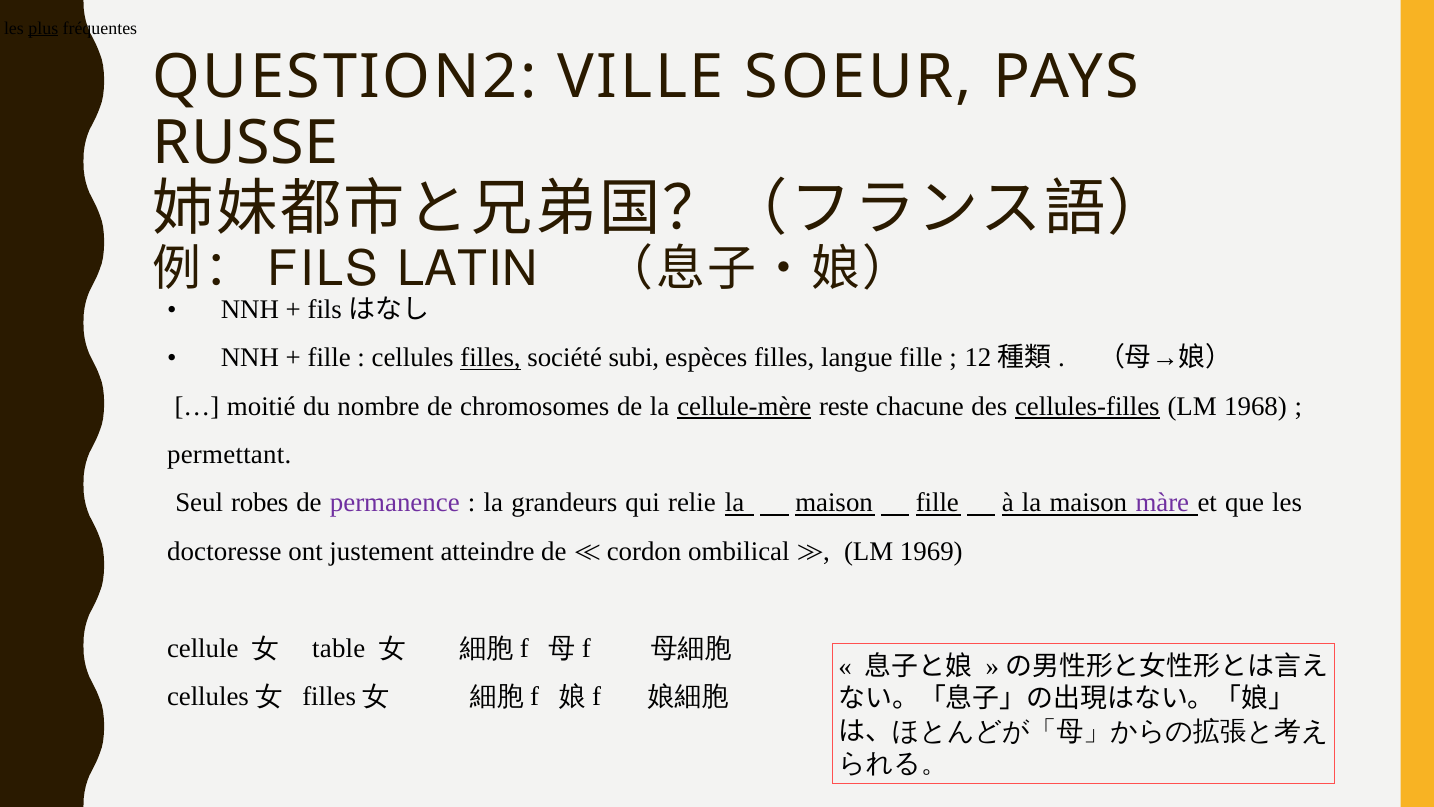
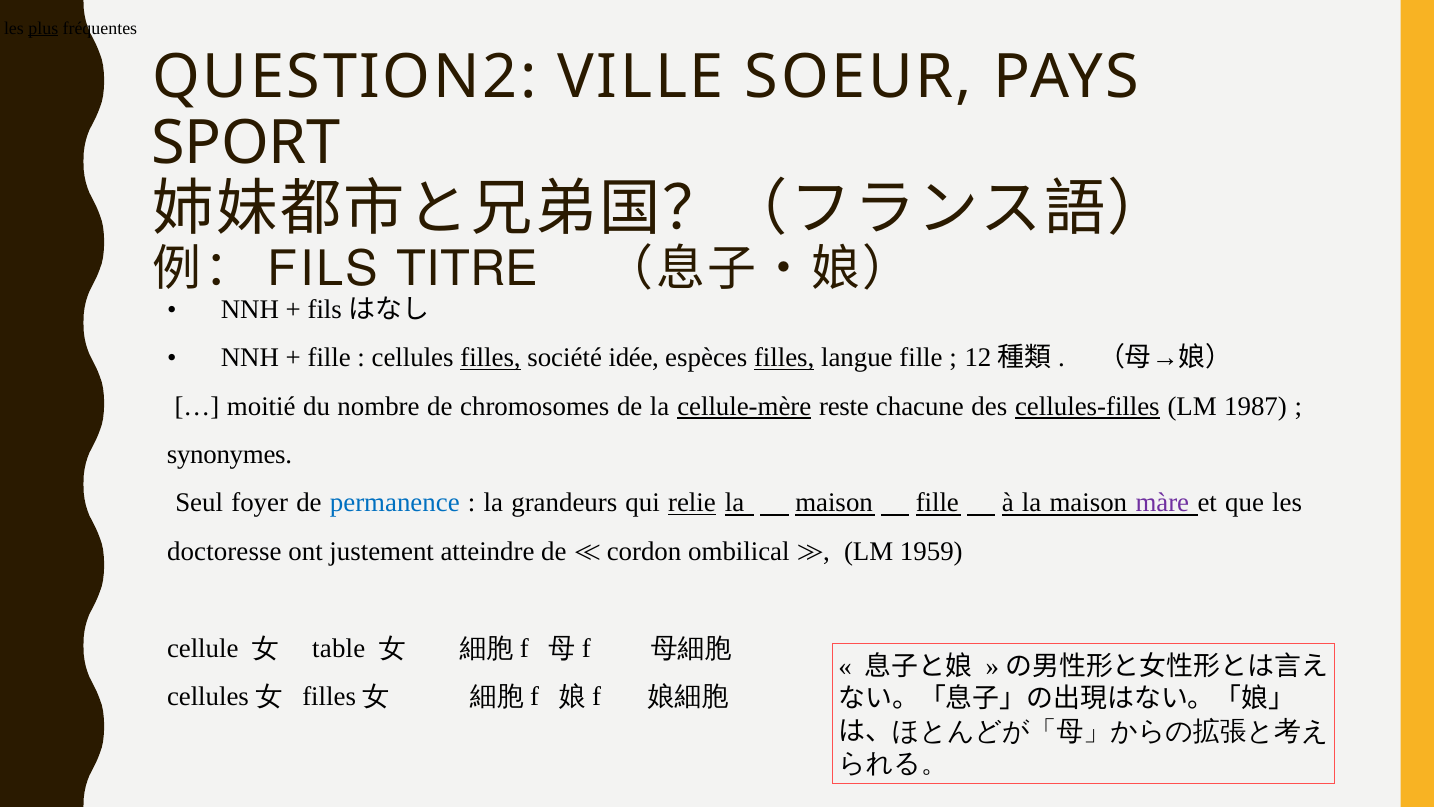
RUSSE: RUSSE -> SPORT (246, 143)
LATIN: LATIN -> TITRE (468, 269)
subi: subi -> idée (634, 358)
filles underline: none -> present (784, 358)
1968: 1968 -> 1987 (1256, 406)
permettant: permettant -> synonymes (229, 454)
robes: robes -> foyer (260, 503)
permanence colour: purple -> blue (395, 503)
relie underline: none -> present (692, 503)
1969: 1969 -> 1959 (931, 551)
